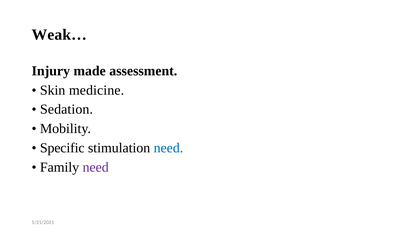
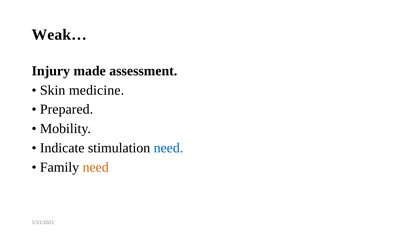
Sedation: Sedation -> Prepared (67, 110)
Specific: Specific -> Indicate (62, 148)
need colour: purple -> orange (96, 167)
